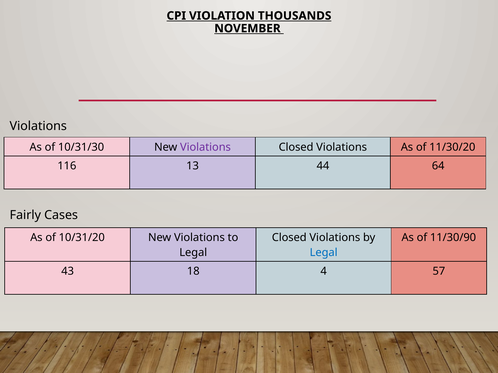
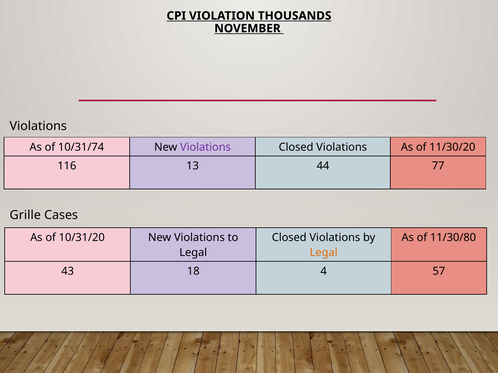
10/31/30: 10/31/30 -> 10/31/74 (81, 147)
64: 64 -> 77 (438, 166)
Fairly: Fairly -> Grille (25, 215)
11/30/90: 11/30/90 -> 11/30/80 (453, 238)
Legal colour: blue -> orange (324, 253)
